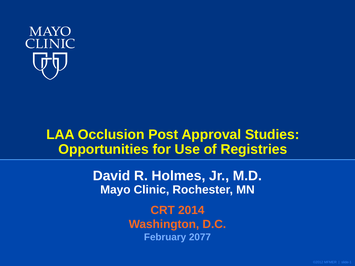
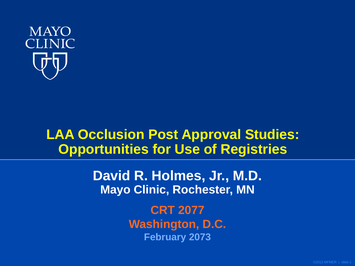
2014: 2014 -> 2077 (191, 210)
2077: 2077 -> 2073 (200, 237)
